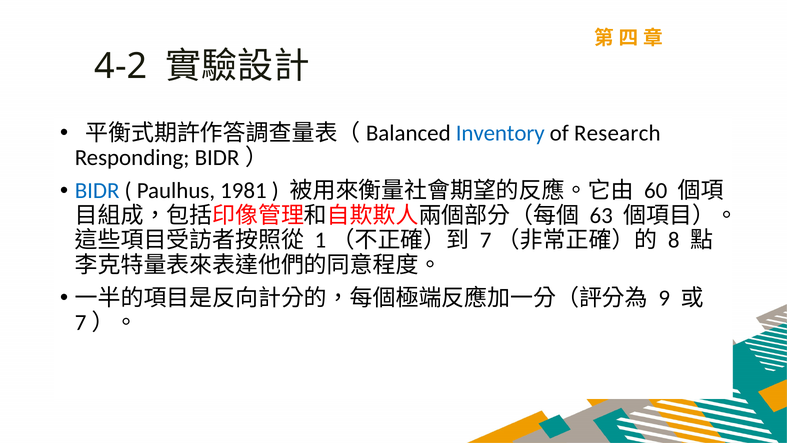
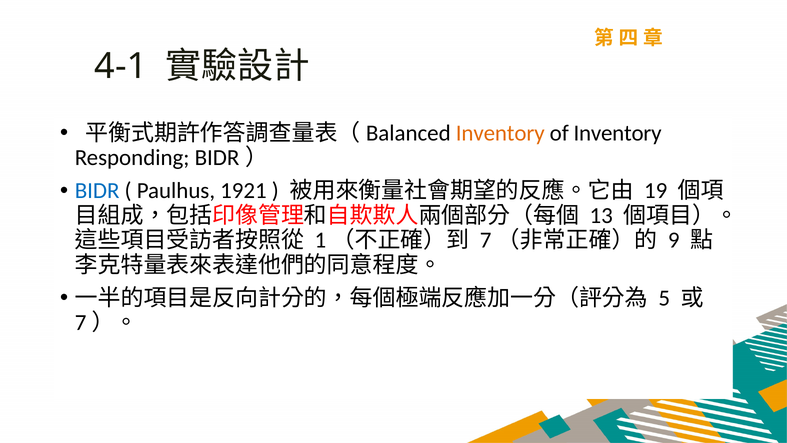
4-2: 4-2 -> 4-1 (121, 66)
Inventory colour: blue -> orange (500, 133)
of Research: Research -> Inventory (618, 133)
1981: 1981 -> 1921 (243, 191)
60: 60 -> 19 (656, 191)
63: 63 -> 13 (601, 215)
8: 8 -> 9 (674, 240)
9: 9 -> 5 (664, 298)
